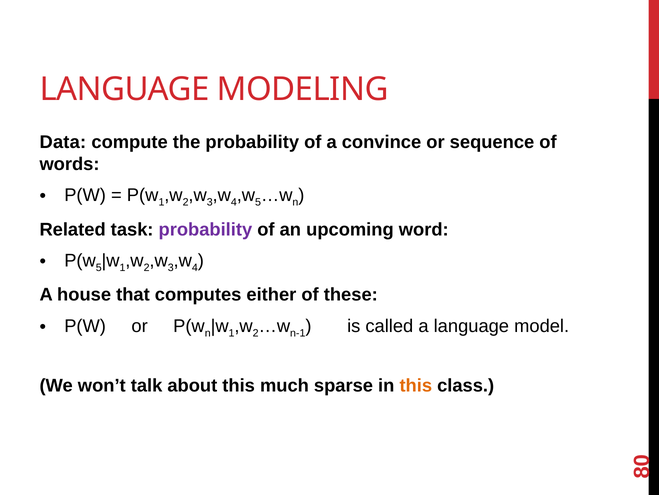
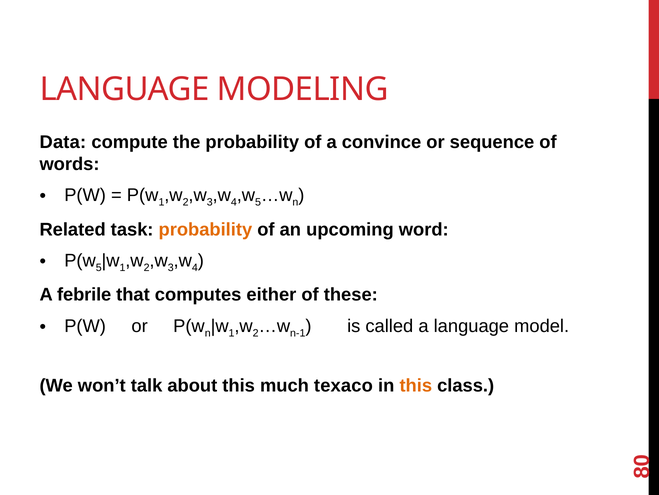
probability colour: purple -> orange (205, 229)
house: house -> febrile (84, 294)
sparse: sparse -> texaco (343, 385)
